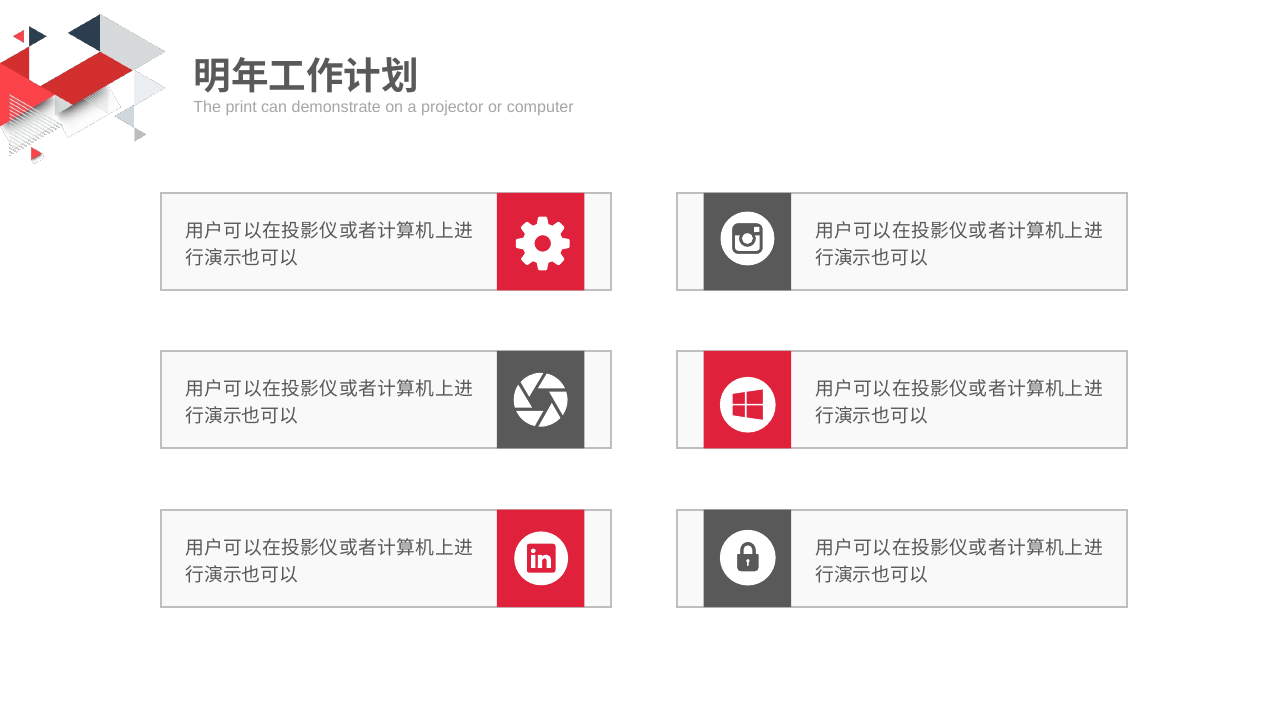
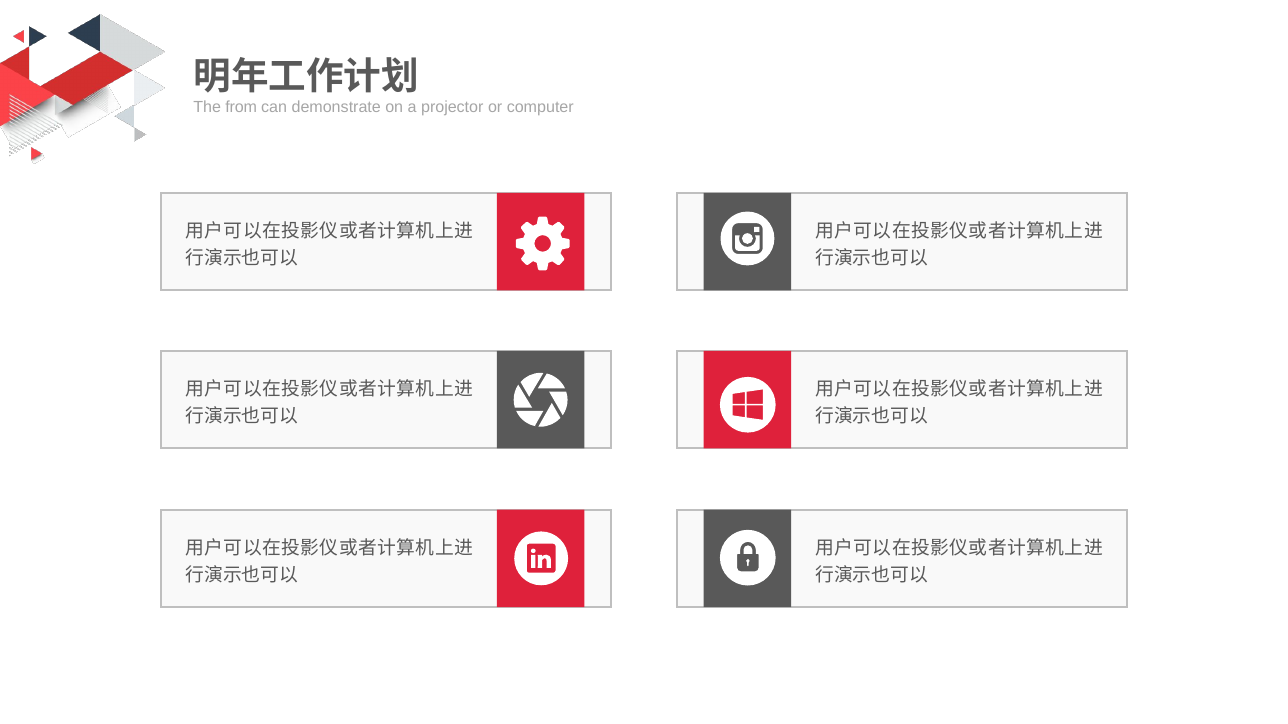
print: print -> from (241, 108)
